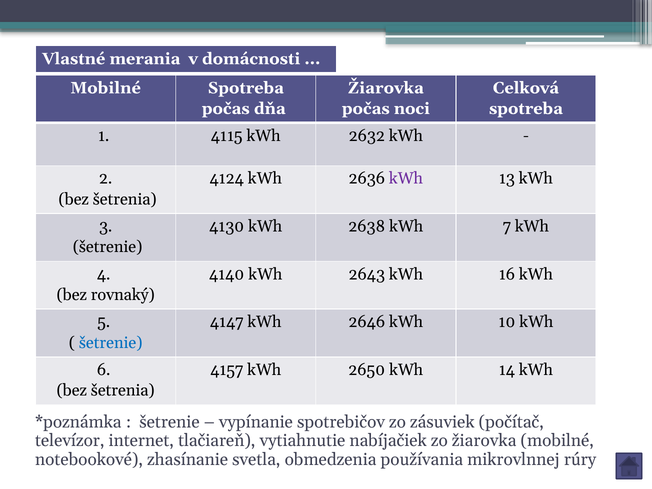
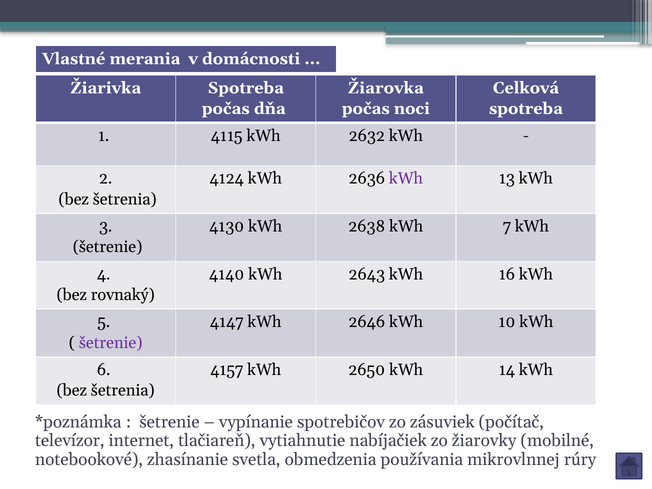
Mobilné: Mobilné -> Žiarivka (106, 88)
šetrenie colour: blue -> purple (111, 343)
zo žiarovka: žiarovka -> žiarovky (484, 441)
